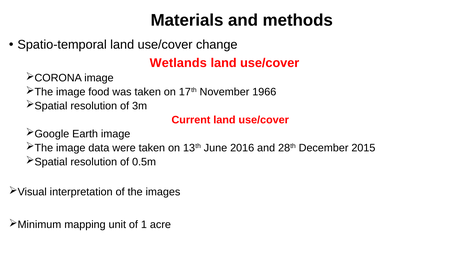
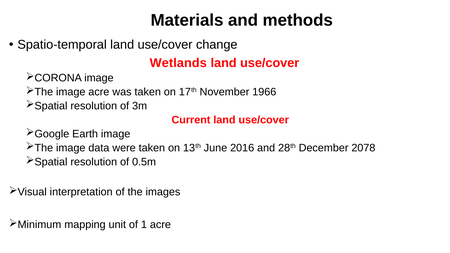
image food: food -> acre (99, 92)
2015: 2015 -> 2078 (363, 148)
